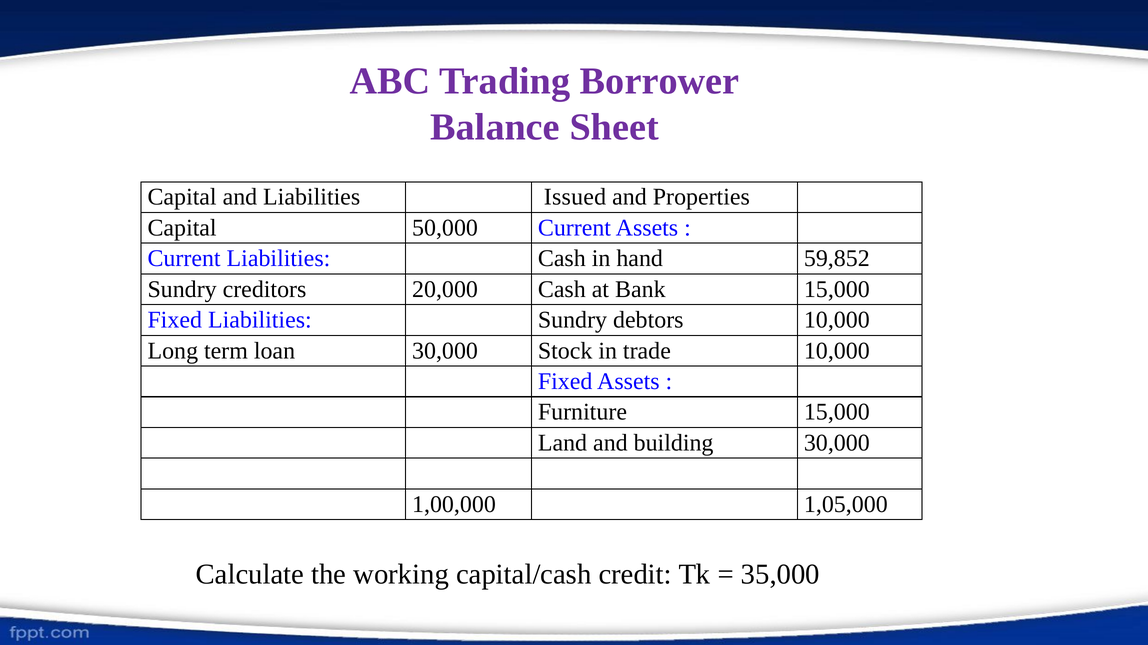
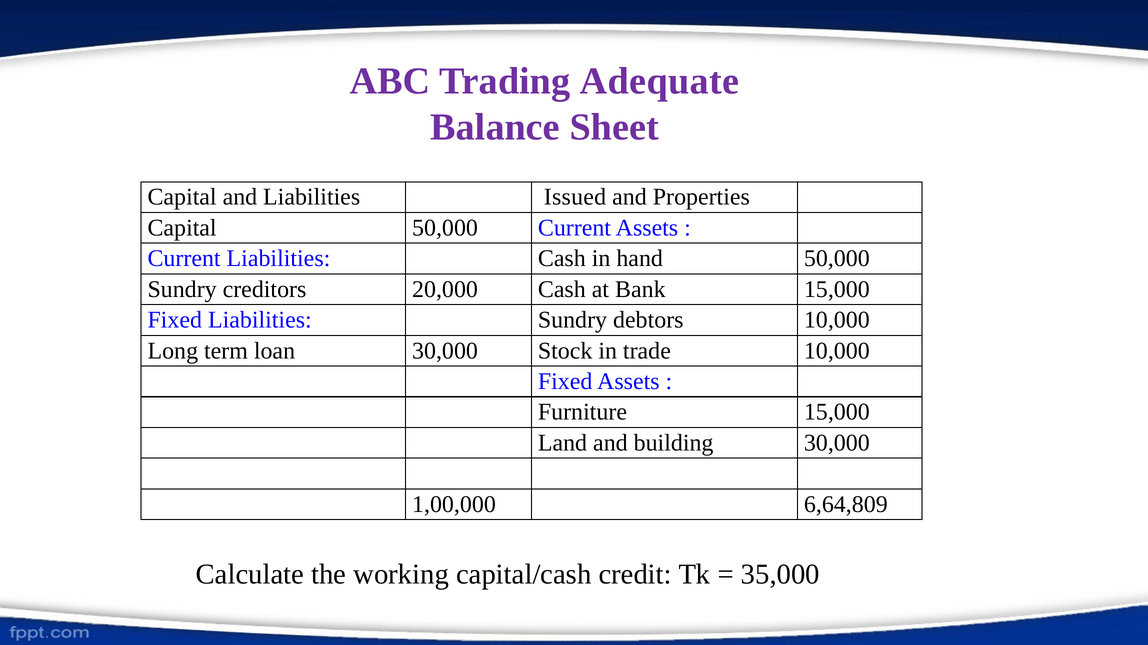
Borrower: Borrower -> Adequate (660, 81)
hand 59,852: 59,852 -> 50,000 (837, 259)
1,05,000: 1,05,000 -> 6,64,809 (846, 505)
